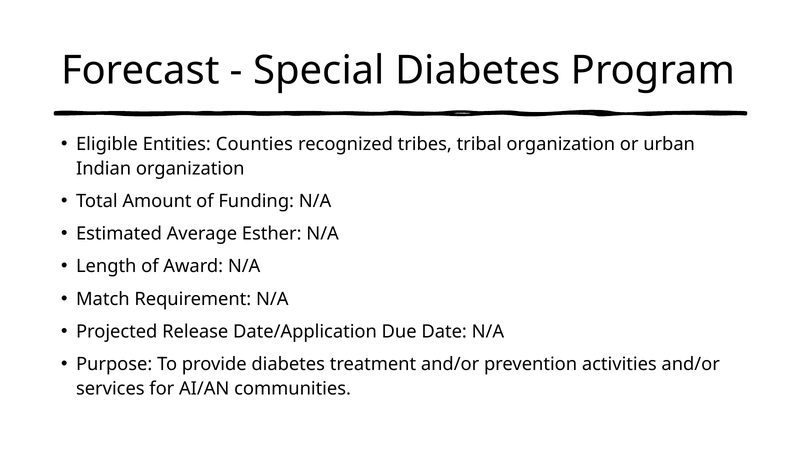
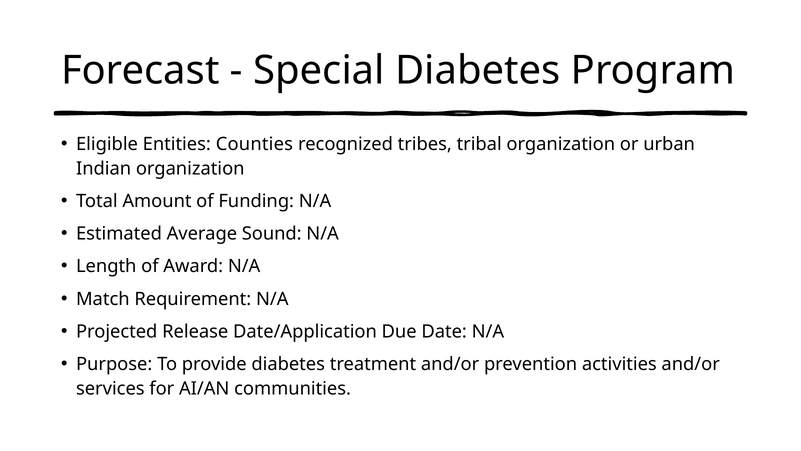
Esther: Esther -> Sound (272, 234)
